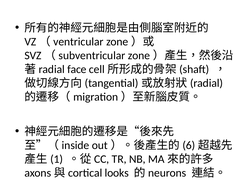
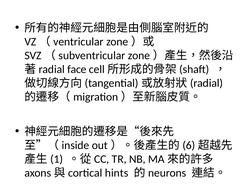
looks: looks -> hints (117, 173)
